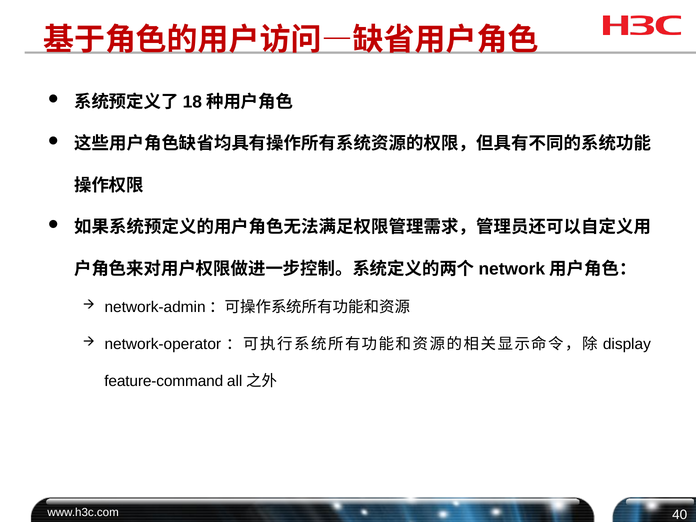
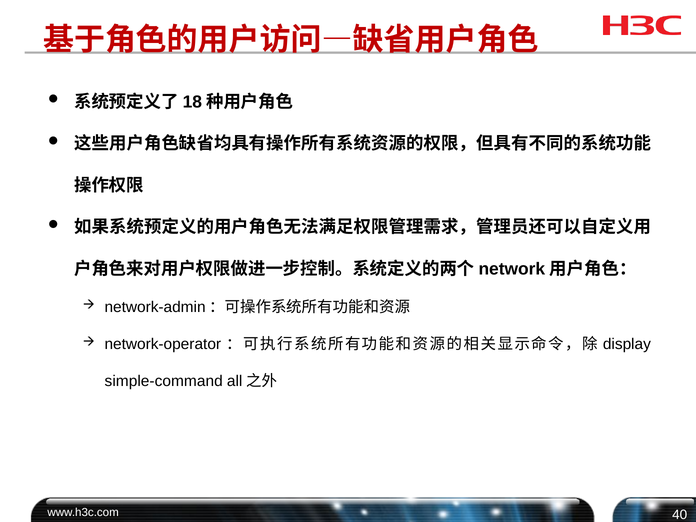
feature-command: feature-command -> simple-command (164, 381)
